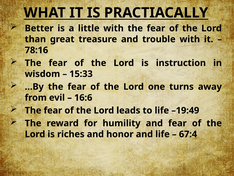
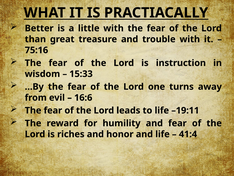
78:16: 78:16 -> 75:16 (36, 50)
–19:49: –19:49 -> –19:11 (185, 110)
67:4: 67:4 -> 41:4 (188, 134)
